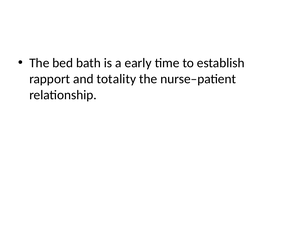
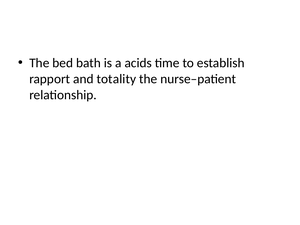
early: early -> acids (138, 63)
